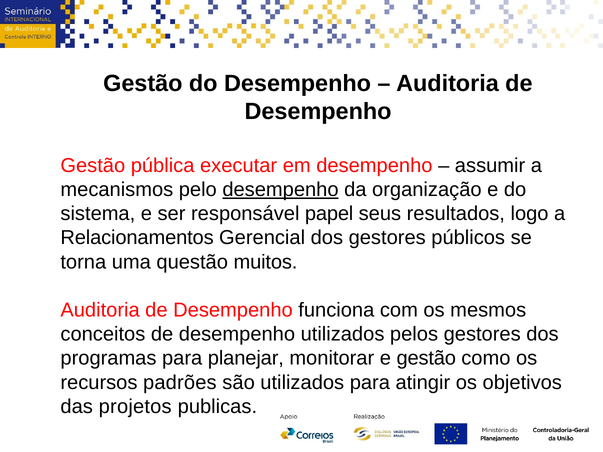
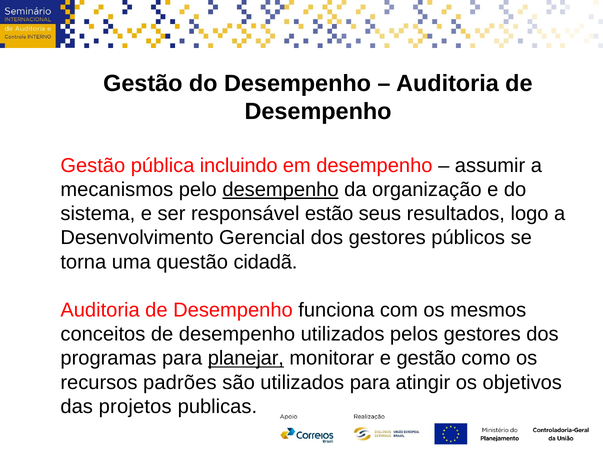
executar: executar -> incluindo (239, 166)
papel: papel -> estão (329, 214)
Relacionamentos: Relacionamentos -> Desenvolvimento (137, 238)
muitos: muitos -> cidadã (265, 262)
planejar underline: none -> present (246, 359)
